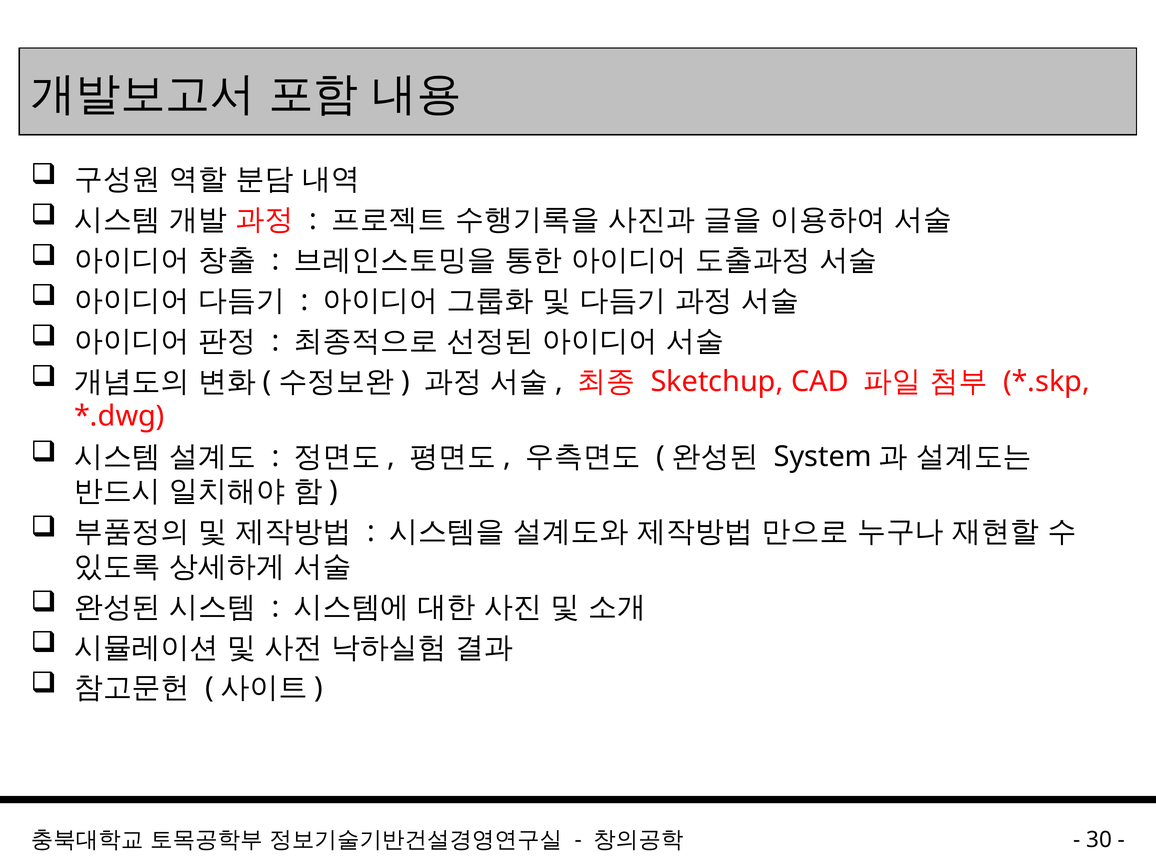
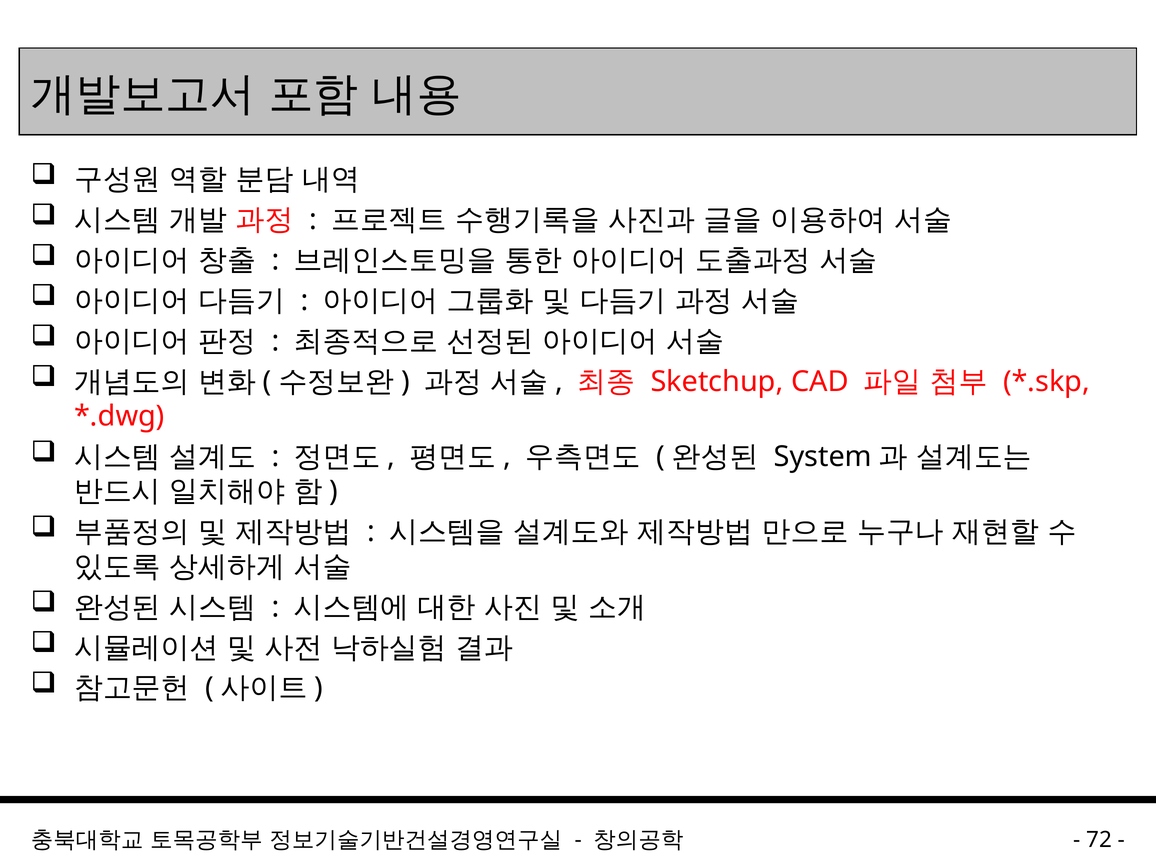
30: 30 -> 72 (1099, 840)
